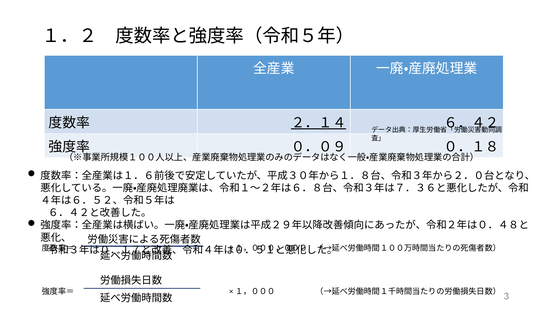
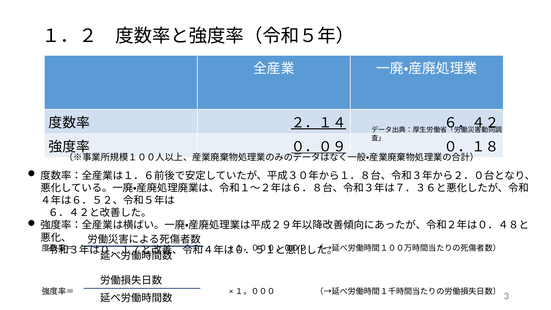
０．０９ underline: none -> present (319, 147)
